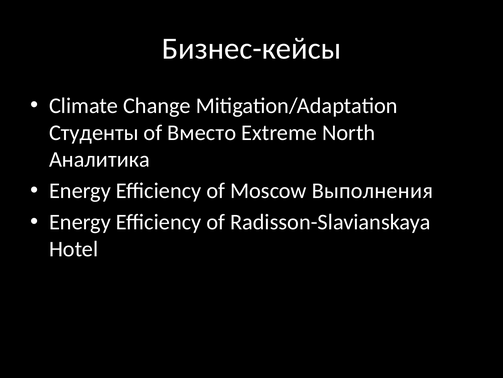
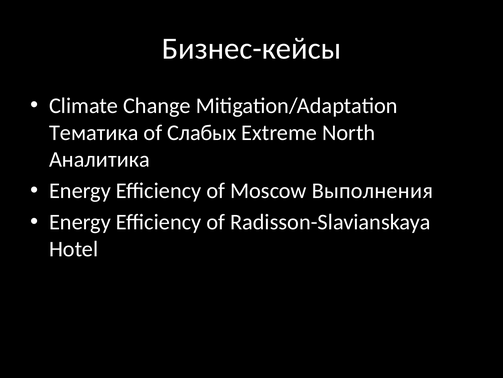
Студенты: Студенты -> Тематика (94, 132)
Вместо: Вместо -> Слабых (202, 132)
